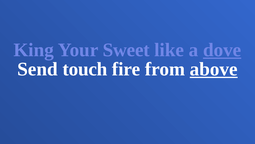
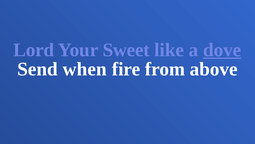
King: King -> Lord (34, 50)
touch: touch -> when (85, 69)
above underline: present -> none (214, 69)
